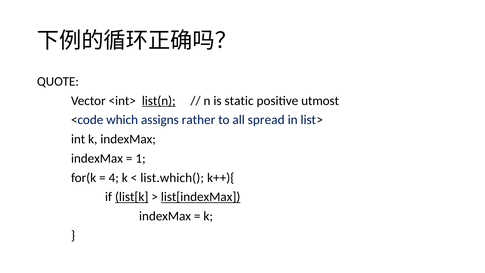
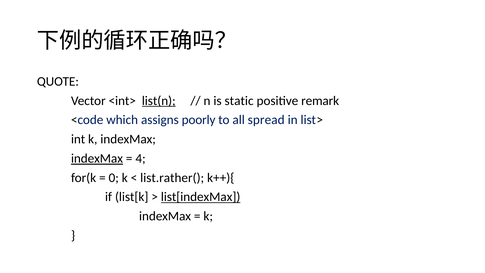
utmost: utmost -> remark (320, 101)
rather: rather -> poorly (199, 120)
indexMax underline: none -> present (97, 158)
1: 1 -> 4 (141, 158)
4: 4 -> 0 (114, 178)
list.which(: list.which( -> list.rather( (172, 178)
list[k underline: present -> none (132, 197)
